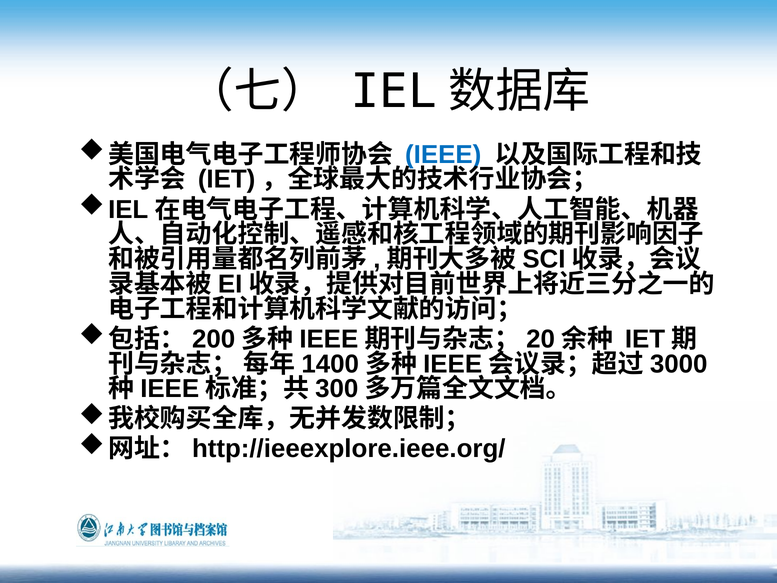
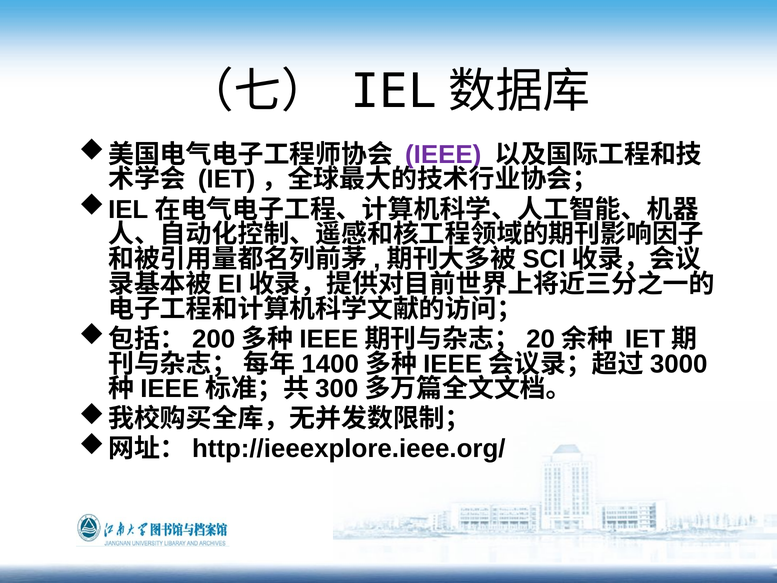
IEEE colour: blue -> purple (443, 154)
